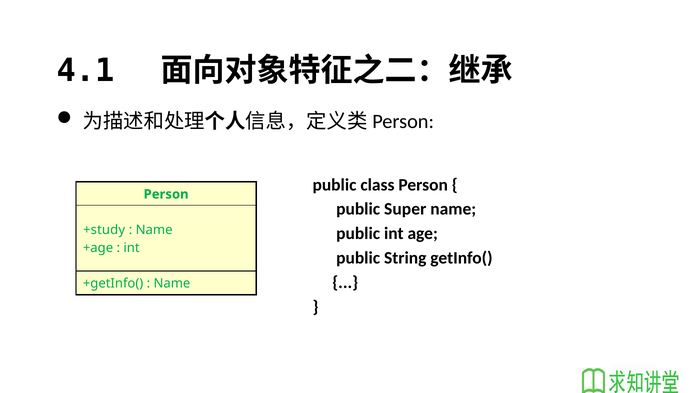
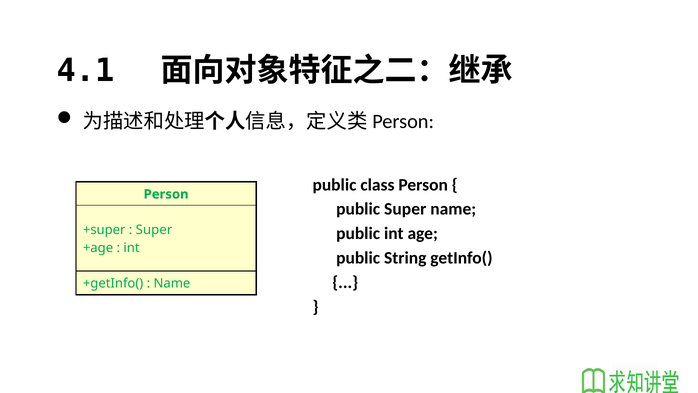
+study: +study -> +super (104, 230)
Name: Name -> Super (154, 230)
